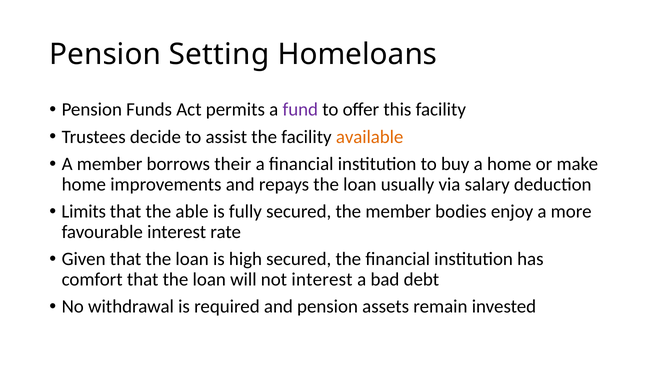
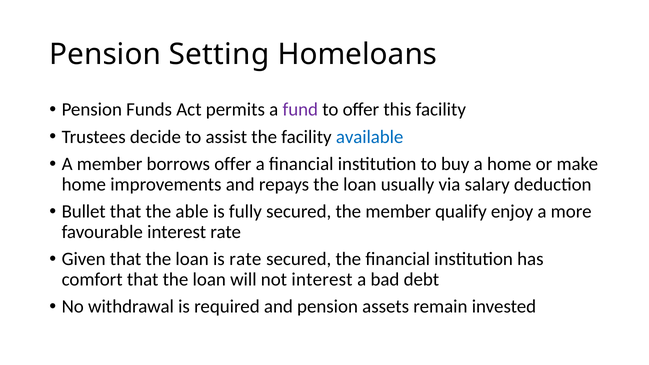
available colour: orange -> blue (370, 137)
borrows their: their -> offer (233, 164)
Limits: Limits -> Bullet (84, 212)
bodies: bodies -> qualify (461, 212)
is high: high -> rate (245, 259)
